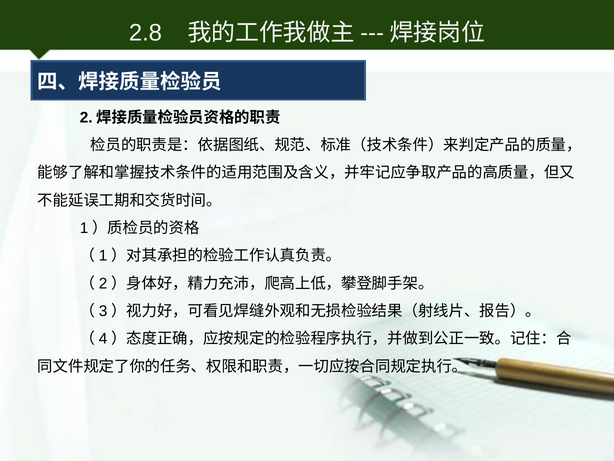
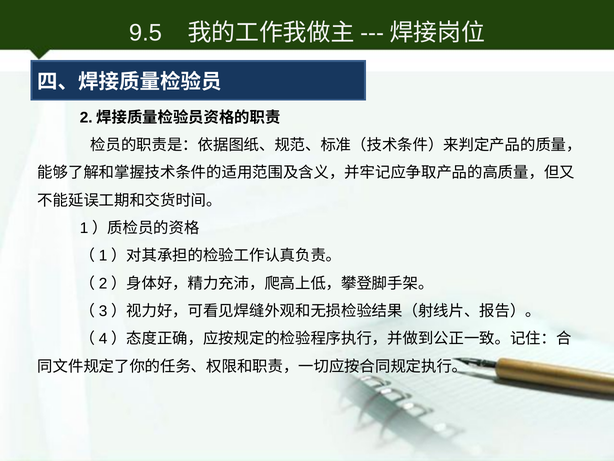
2.8: 2.8 -> 9.5 (145, 33)
